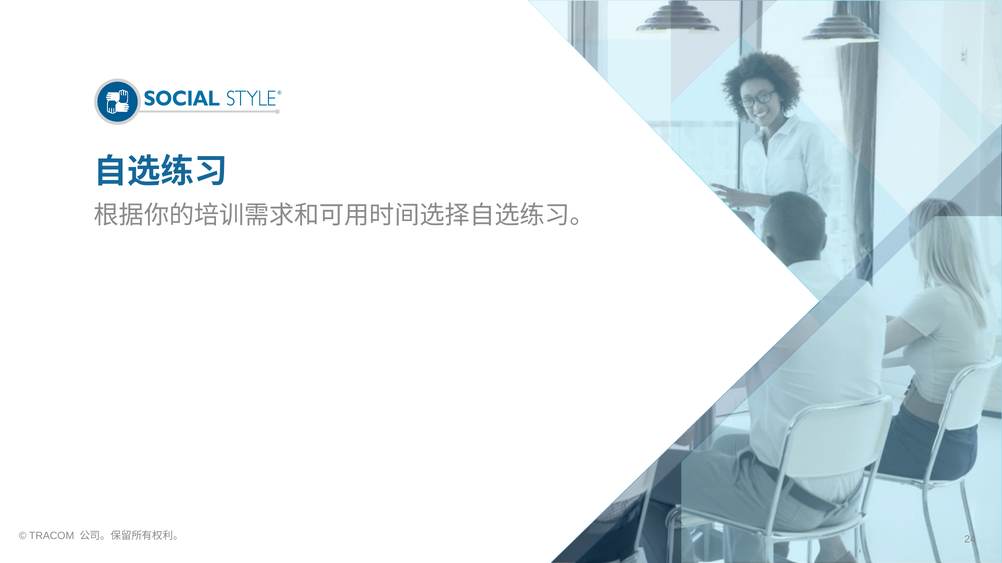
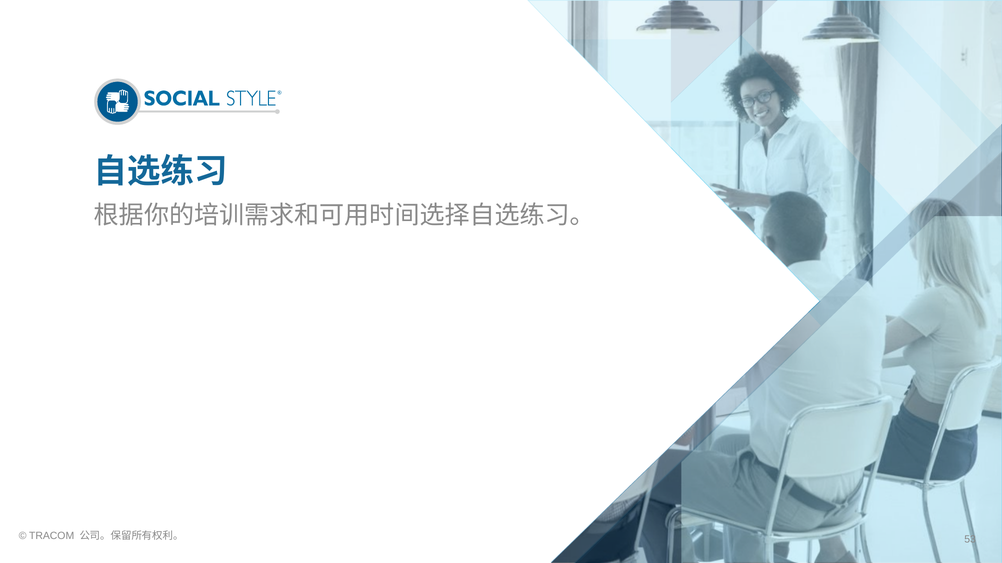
24: 24 -> 53 (970, 540)
